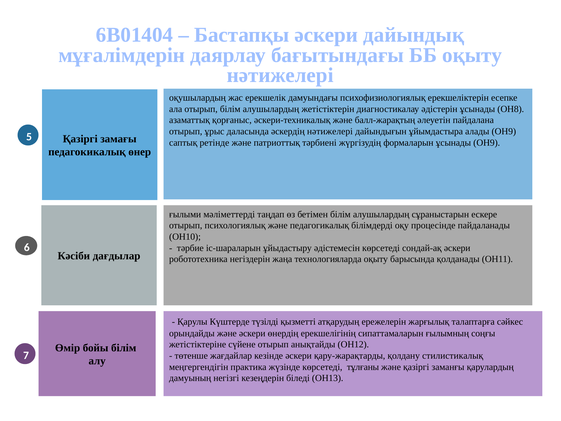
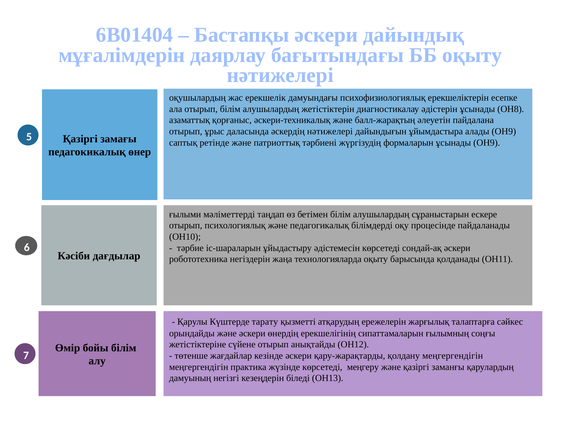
түзілді: түзілді -> тарату (265, 322)
қолдану стилистикалық: стилистикалық -> меңгергендігін (453, 356)
тұлғаны: тұлғаны -> меңгеру (363, 367)
